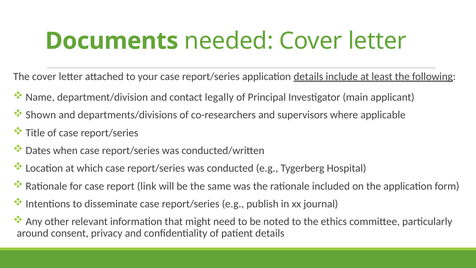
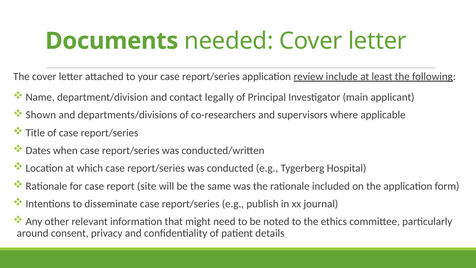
application details: details -> review (308, 77)
link: link -> site (147, 186)
